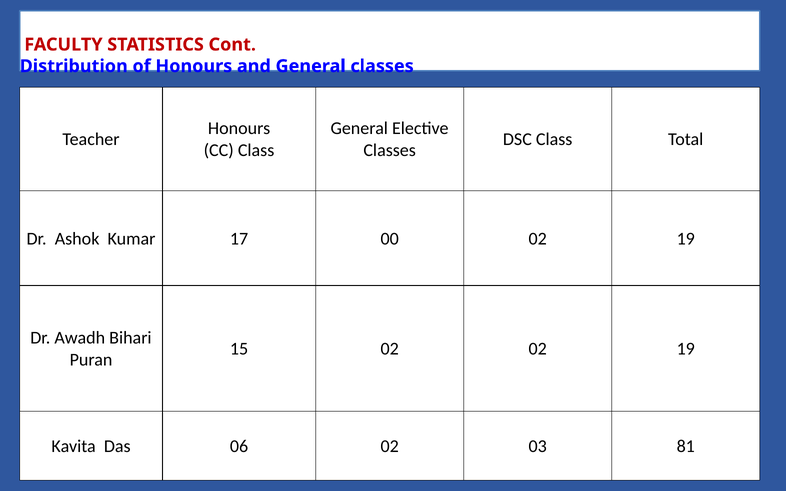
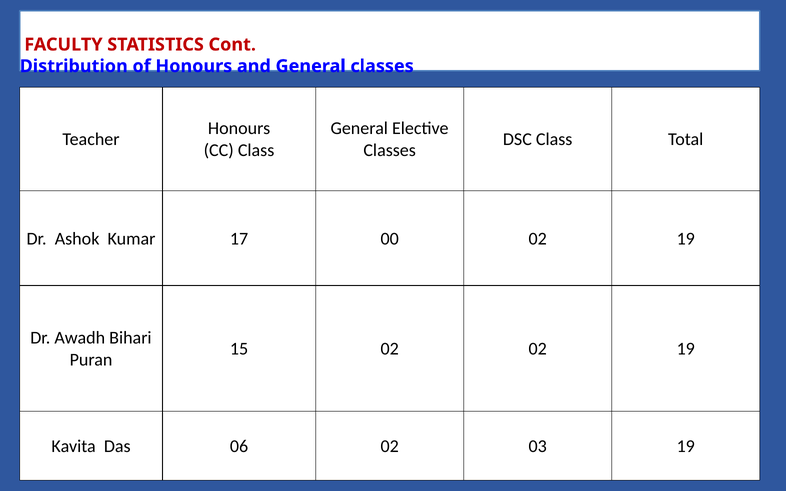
03 81: 81 -> 19 (686, 447)
